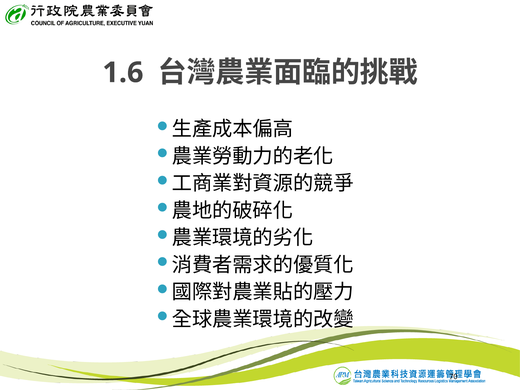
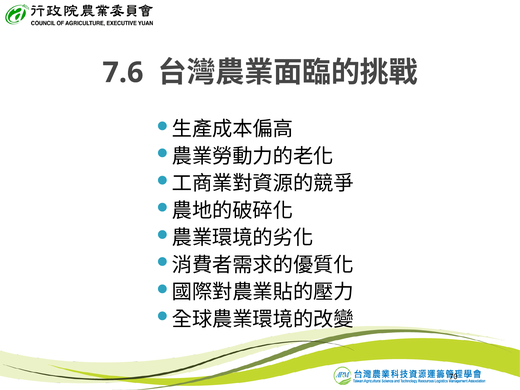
1.6: 1.6 -> 7.6 (123, 73)
